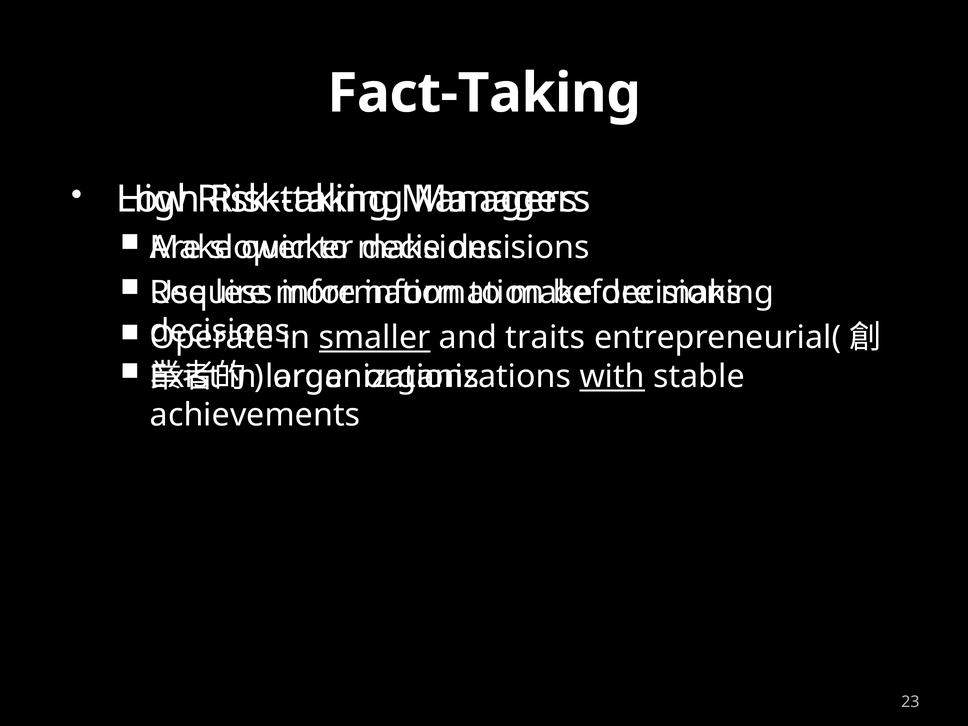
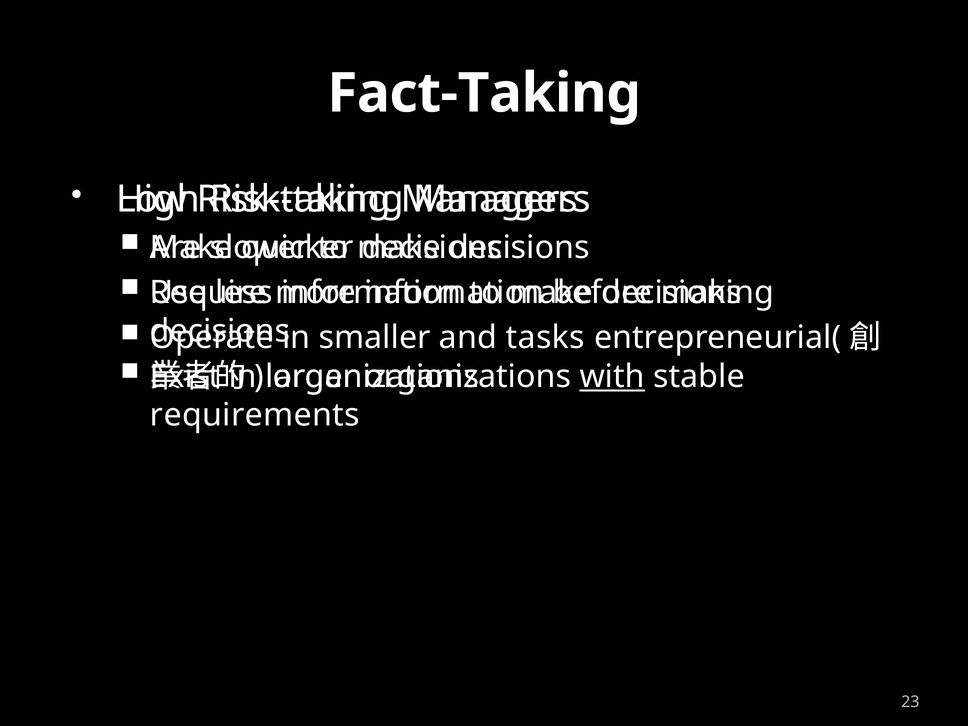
smaller underline: present -> none (375, 338)
traits: traits -> tasks (545, 338)
achievements: achievements -> requirements (255, 415)
